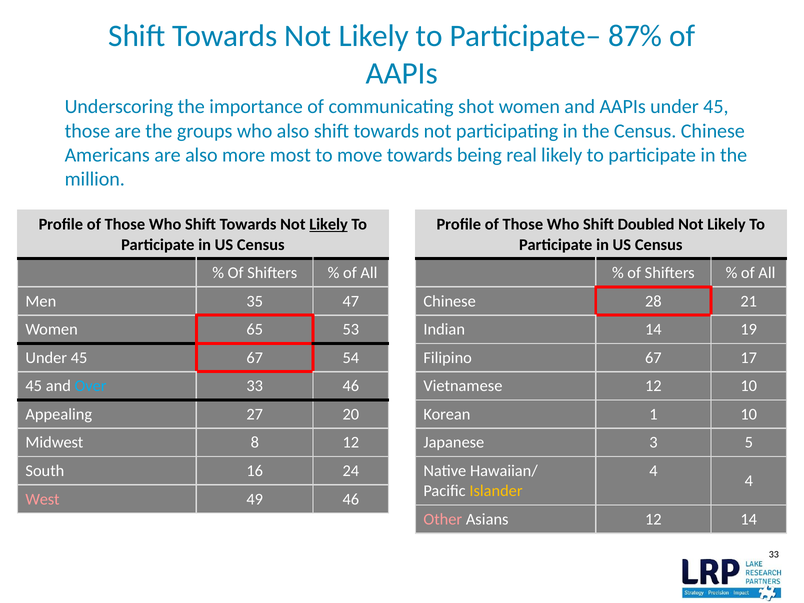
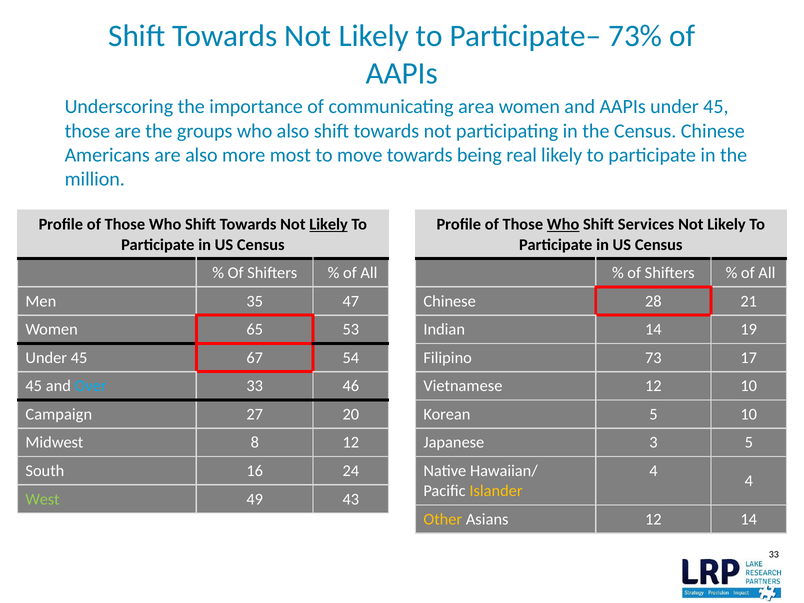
87%: 87% -> 73% (635, 36)
shot: shot -> area (476, 107)
Who underline: none -> present (563, 224)
Doubled: Doubled -> Services (646, 224)
Filipino 67: 67 -> 73 (653, 358)
Appealing: Appealing -> Campaign (59, 414)
Korean 1: 1 -> 5 (653, 414)
West colour: pink -> light green (42, 499)
49 46: 46 -> 43 (351, 499)
Other colour: pink -> yellow (443, 519)
